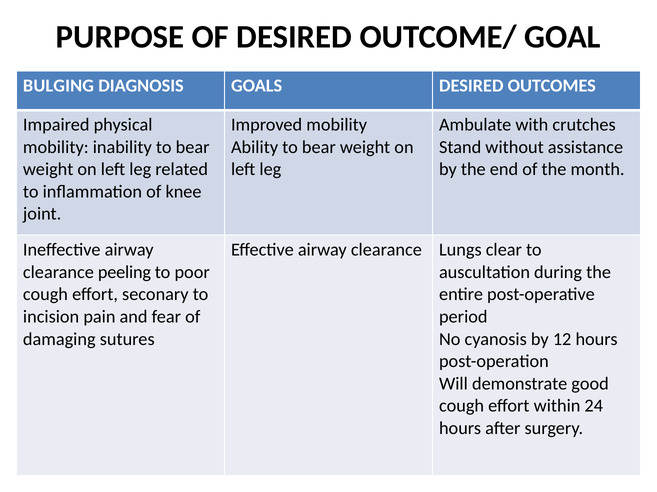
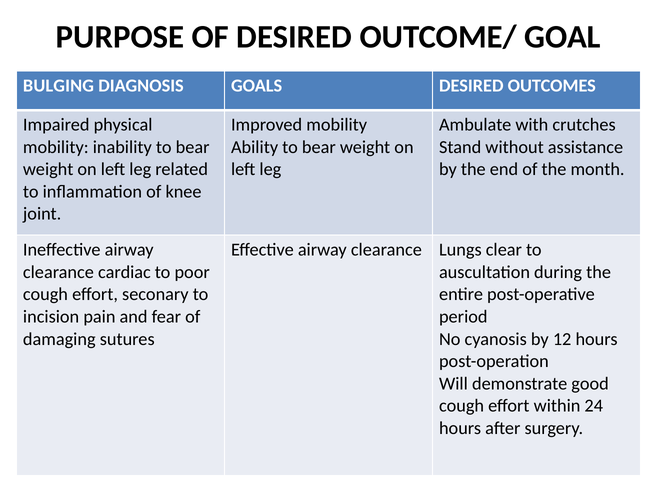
peeling: peeling -> cardiac (124, 272)
